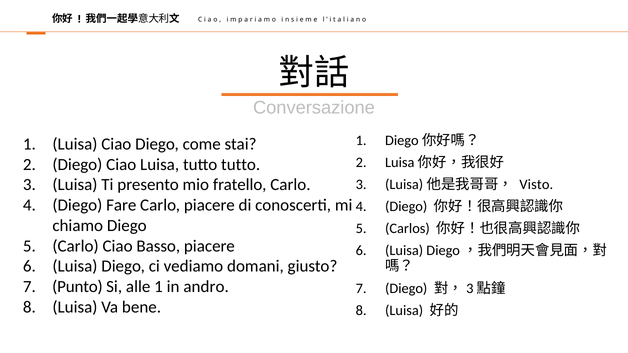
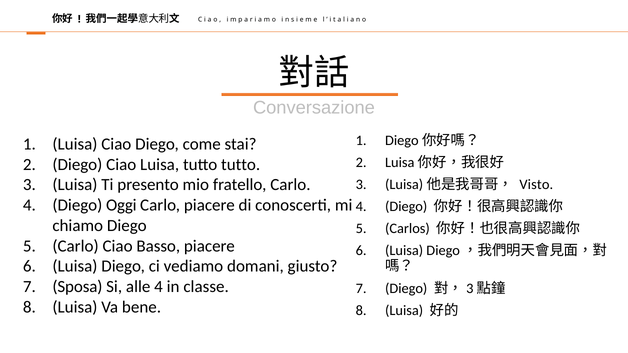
Fare: Fare -> Oggi (121, 205)
Punto: Punto -> Sposa (77, 287)
alle 1: 1 -> 4 (159, 287)
andro: andro -> classe (206, 287)
